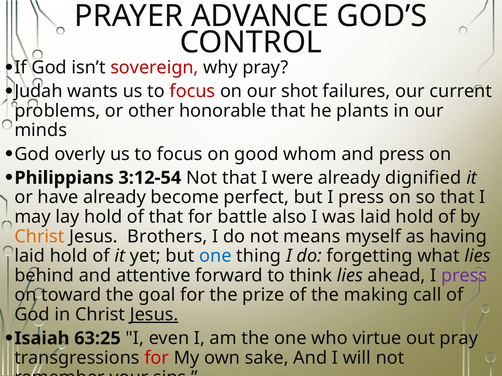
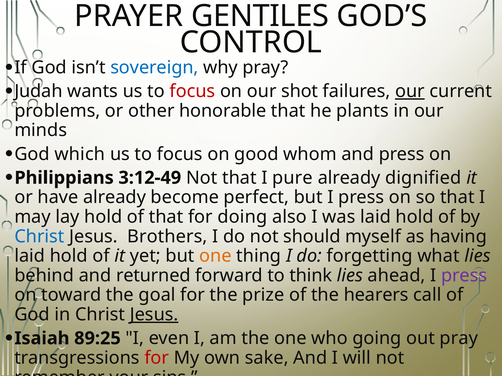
ADVANCE: ADVANCE -> GENTILES (260, 16)
sovereign colour: red -> blue (154, 68)
our underline: none -> present (410, 91)
overly: overly -> which (80, 154)
3:12-54: 3:12-54 -> 3:12-49 (150, 178)
were: were -> pure (292, 178)
battle: battle -> doing (242, 217)
Christ colour: orange -> blue (39, 237)
means: means -> should (312, 237)
one colour: blue -> orange (215, 256)
attentive: attentive -> returned (153, 276)
making: making -> hearers (376, 295)
63:25: 63:25 -> 89:25 (97, 339)
virtue: virtue -> going (377, 339)
